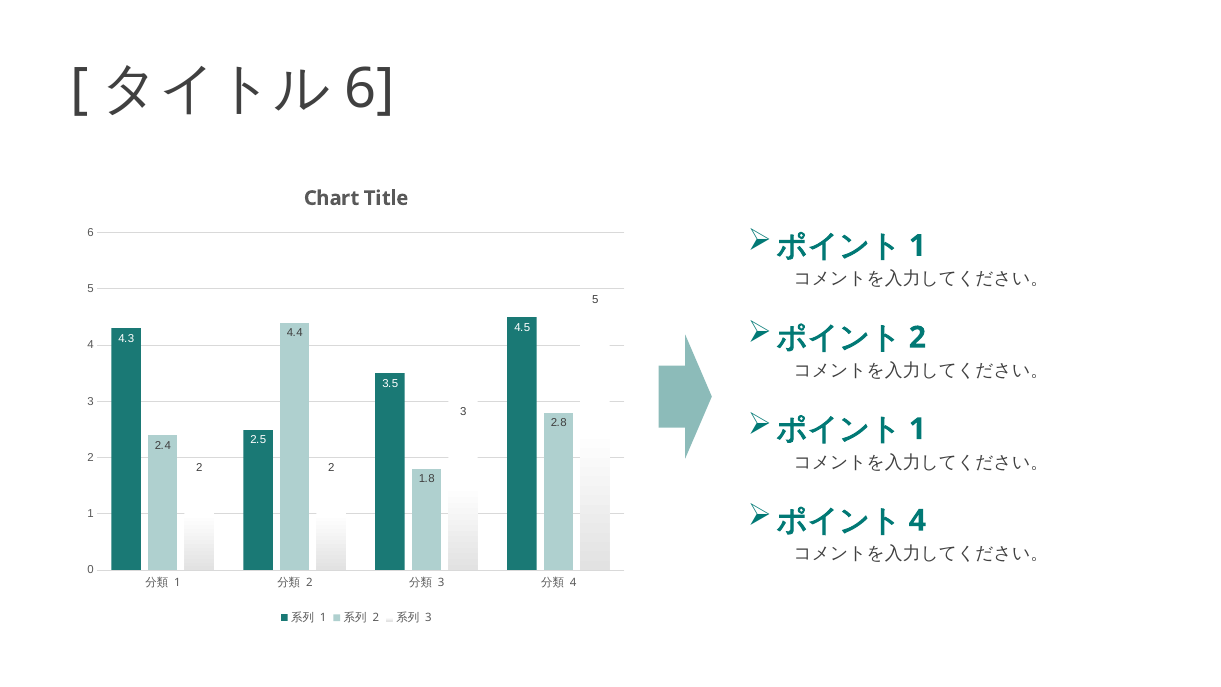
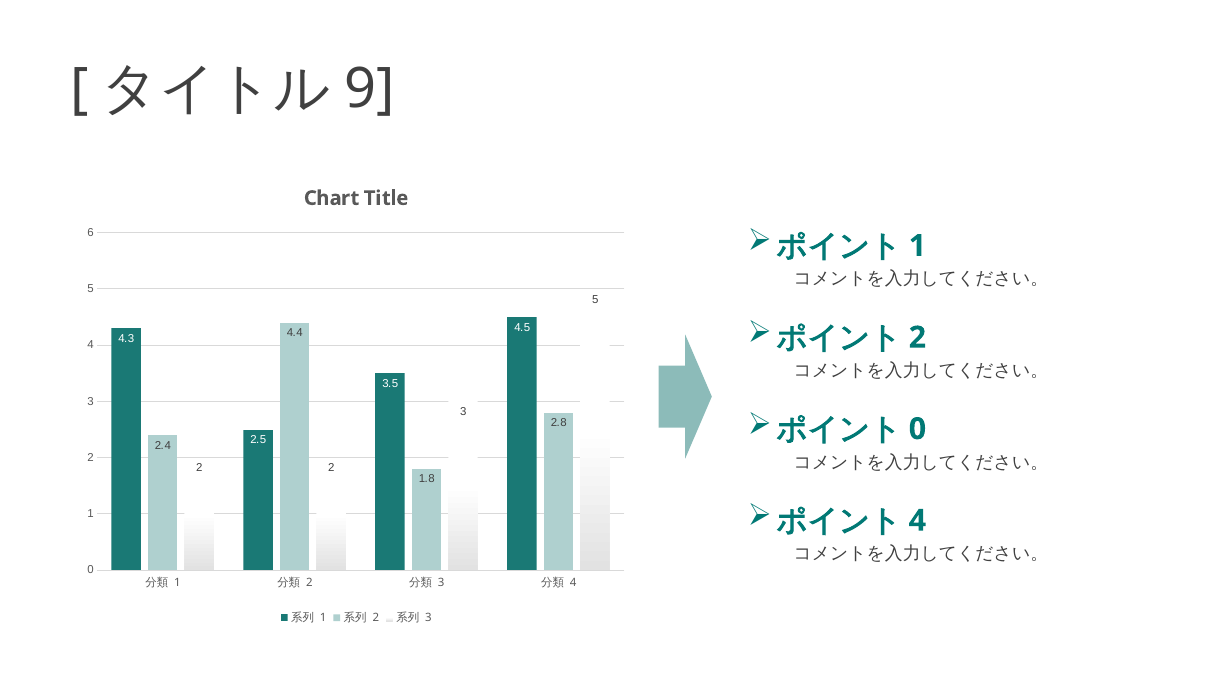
6: 6 -> 9 (370, 89)
1: 1 -> 0 (917, 429)
